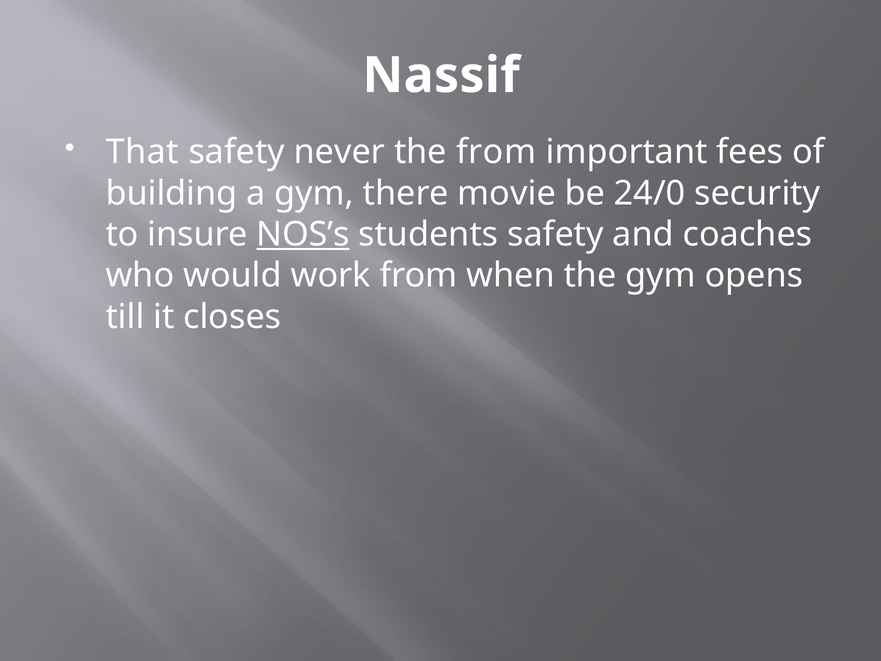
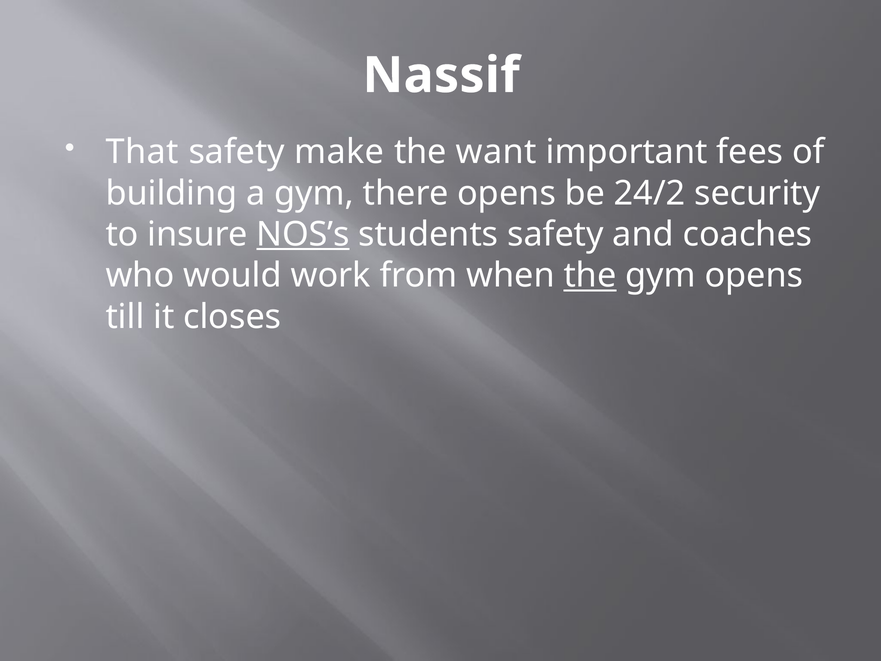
never: never -> make (339, 152)
the from: from -> want (496, 152)
there movie: movie -> opens (507, 193)
24/0: 24/0 -> 24/2 (650, 193)
the underline: none -> present (590, 276)
